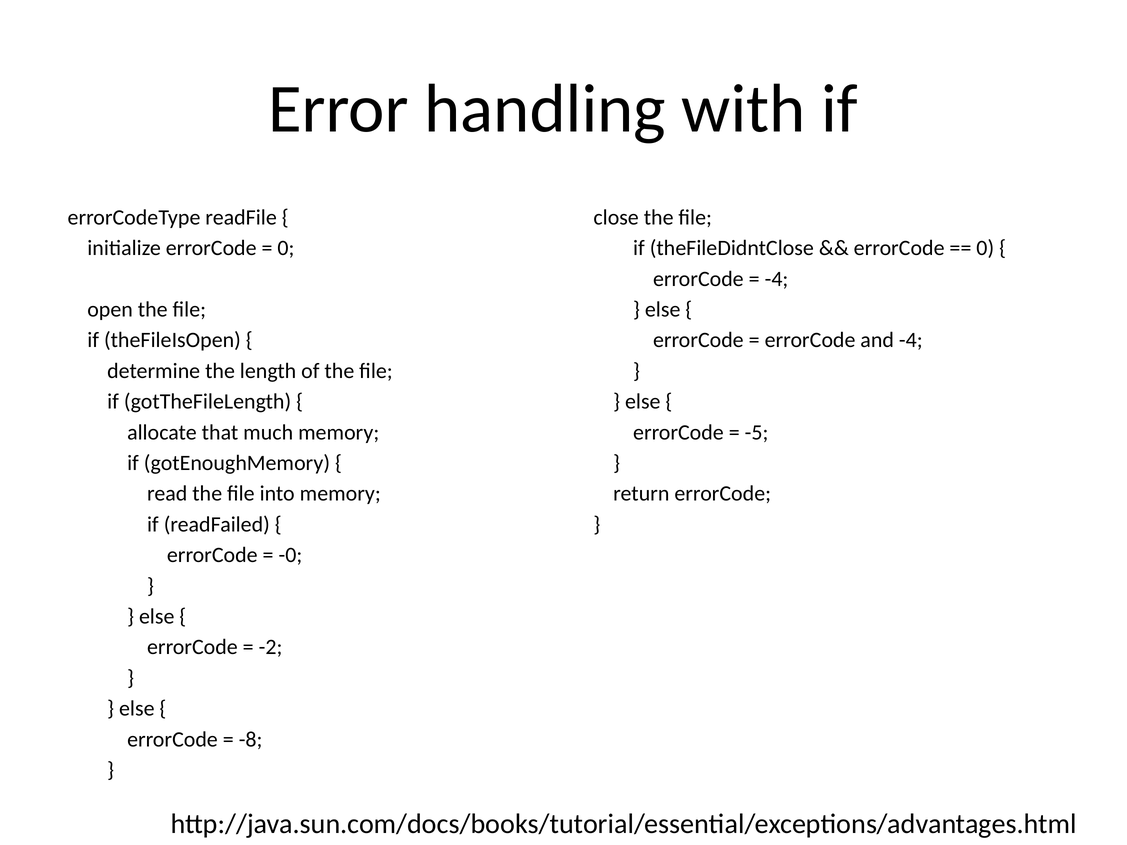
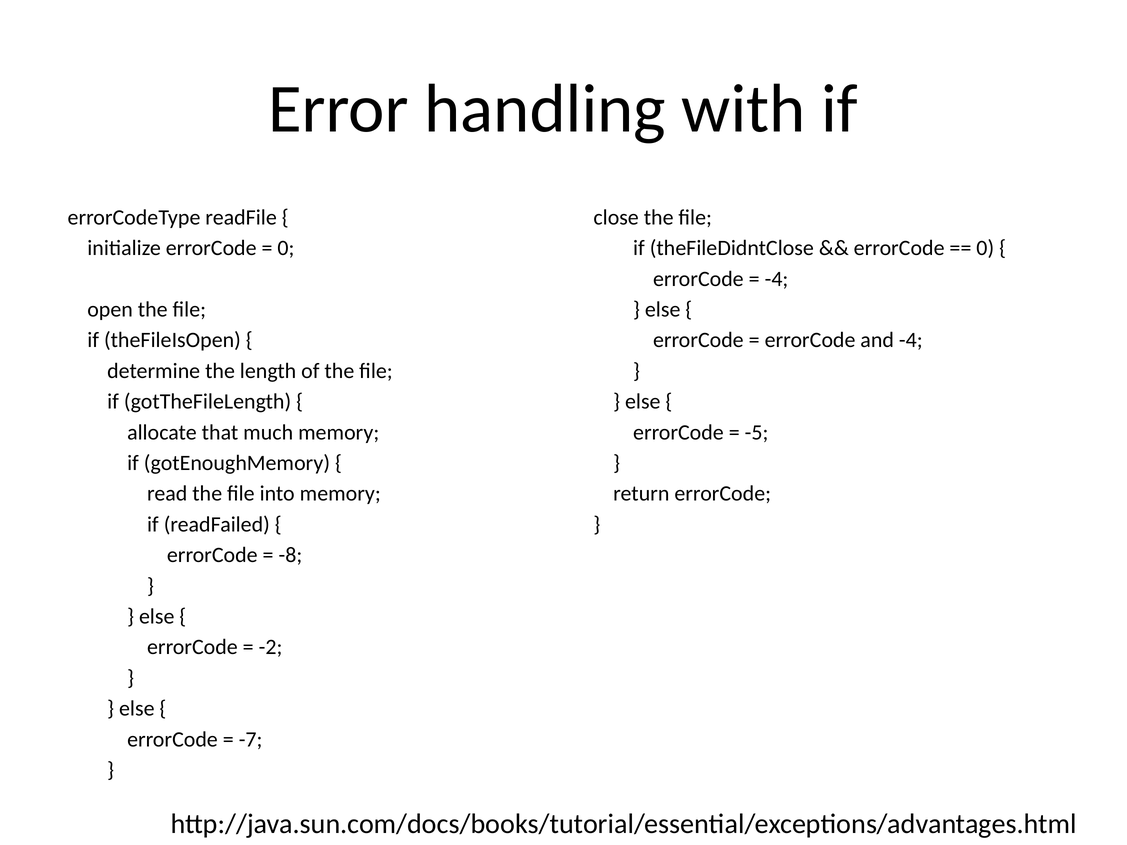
-0: -0 -> -8 (290, 555)
-8: -8 -> -7 (251, 740)
